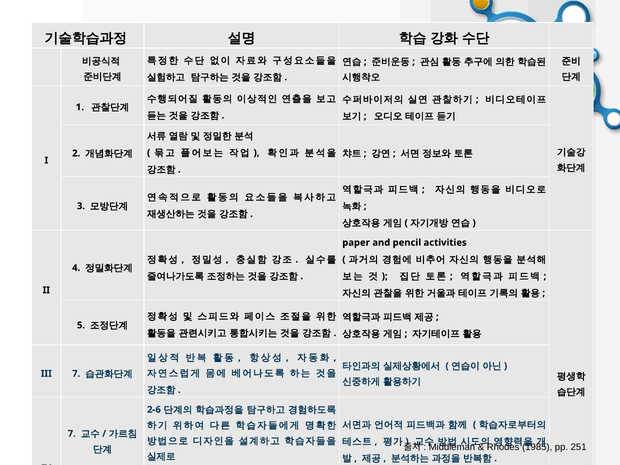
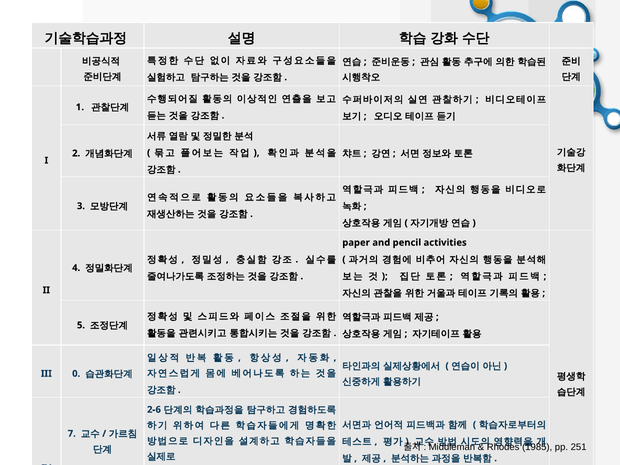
III 7: 7 -> 0 (76, 374)
